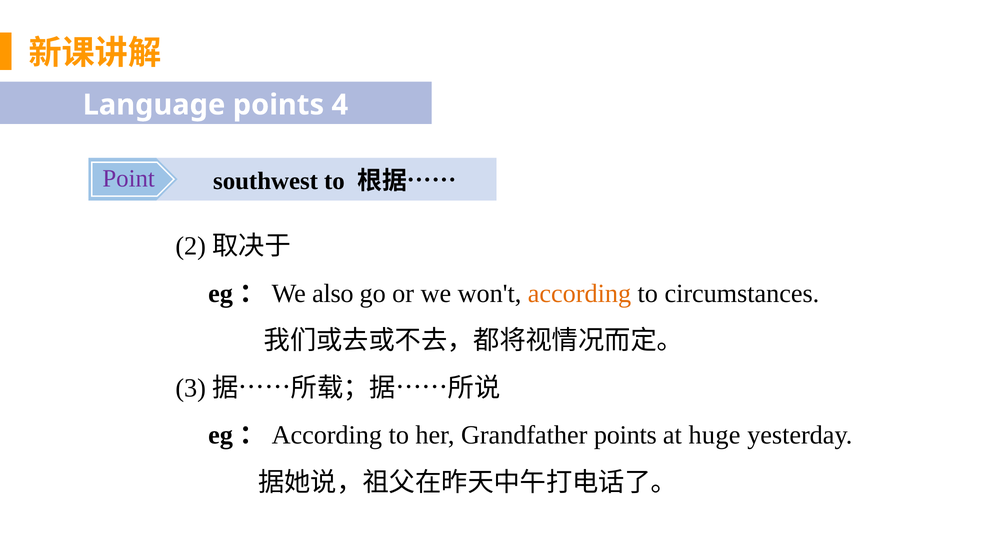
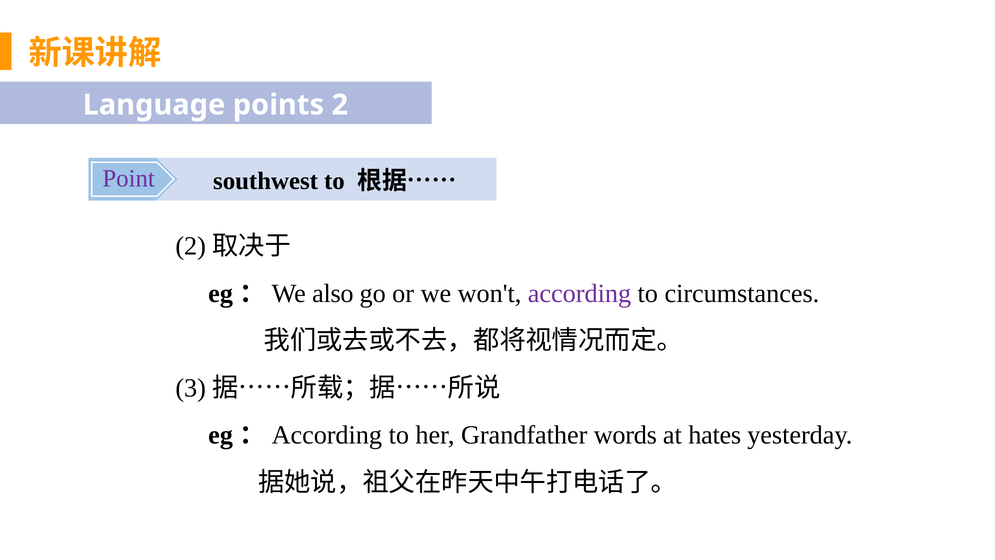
4: 4 -> 2 (340, 105)
according colour: orange -> purple (580, 293)
Grandfather points: points -> words (625, 435)
huge: huge -> hates (715, 435)
